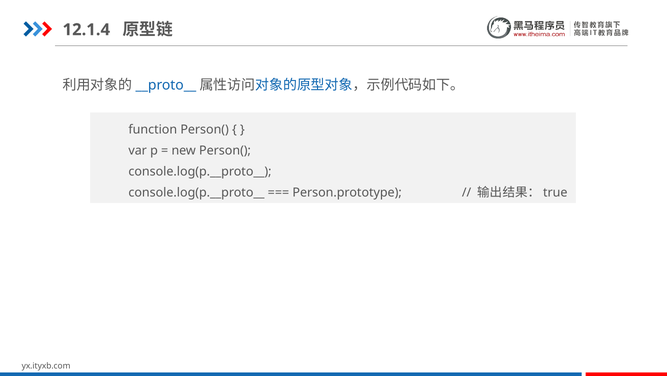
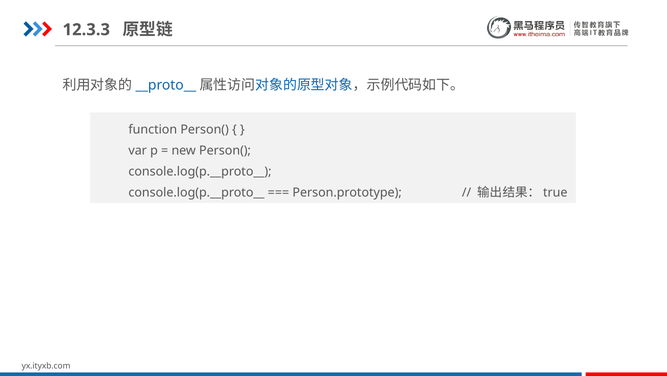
12.1.4: 12.1.4 -> 12.3.3 (86, 30)
